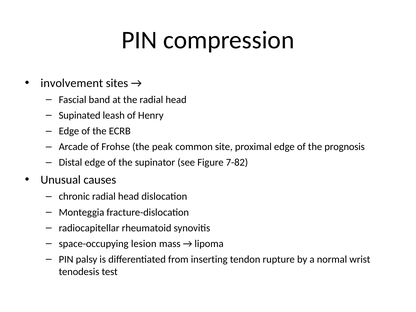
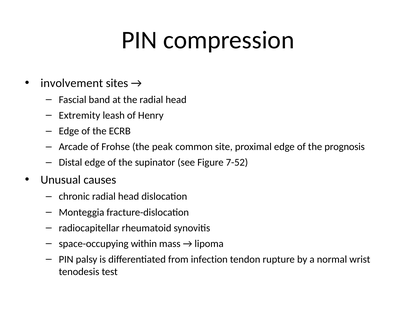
Supinated: Supinated -> Extremity (80, 115)
7-82: 7-82 -> 7-52 (237, 163)
lesion: lesion -> within (144, 244)
inserting: inserting -> infection (209, 259)
